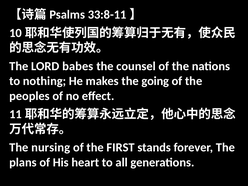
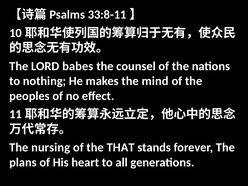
going: going -> mind (155, 81)
FIRST: FIRST -> THAT (121, 147)
